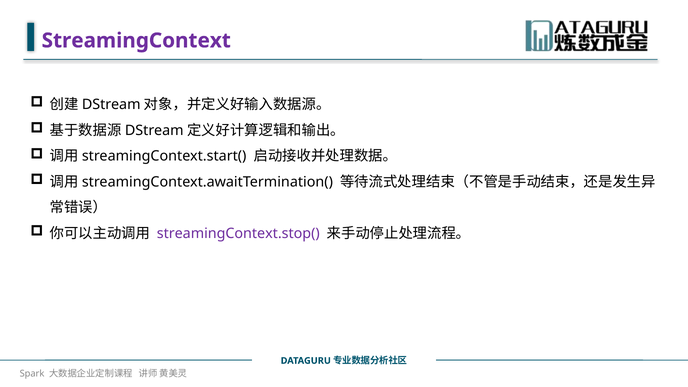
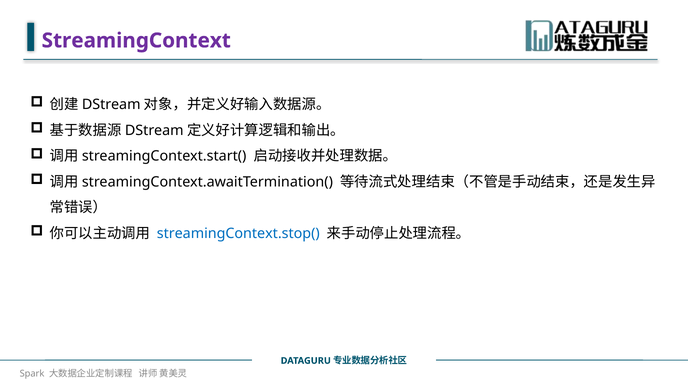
streamingContext.stop( colour: purple -> blue (238, 233)
